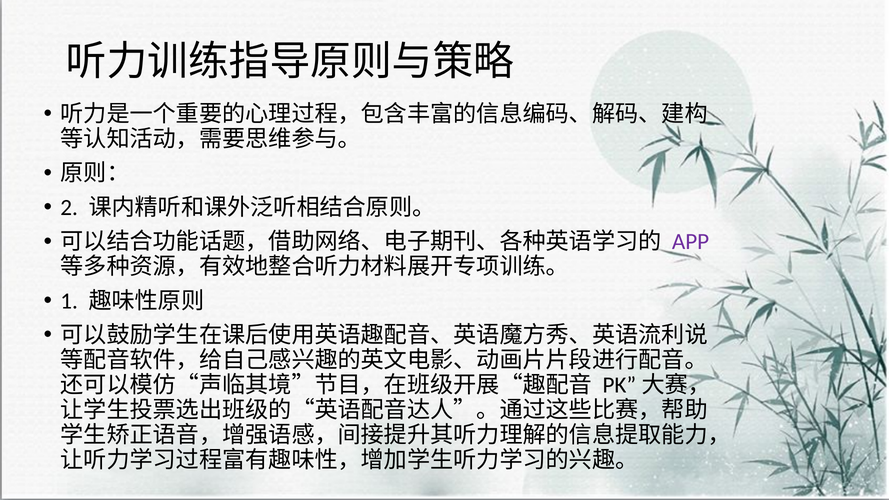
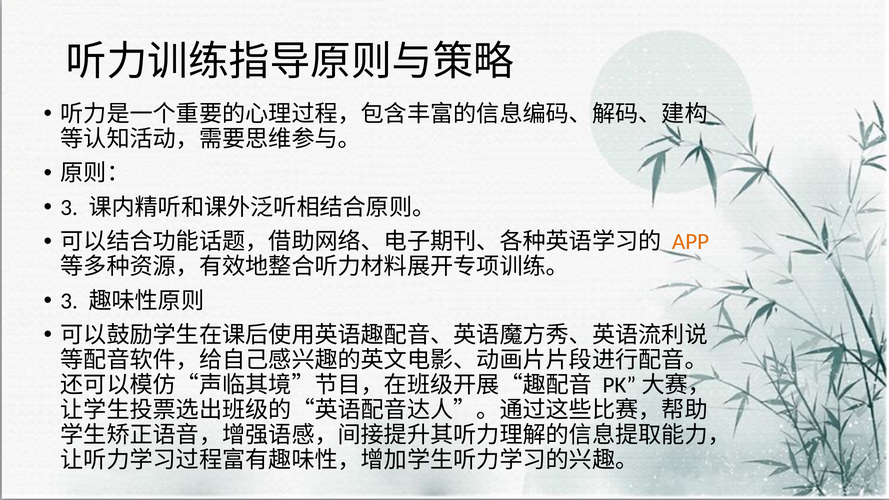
2: 2 -> 3 (69, 207)
APP colour: purple -> orange (691, 242)
1: 1 -> 3 (69, 301)
